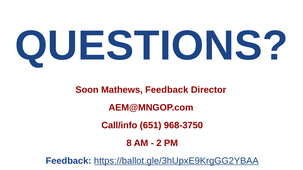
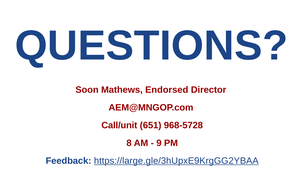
Mathews Feedback: Feedback -> Endorsed (167, 90)
Call/info: Call/info -> Call/unit (119, 126)
968-3750: 968-3750 -> 968-5728 (183, 126)
2: 2 -> 9 (159, 143)
https://ballot.gle/3hUpxE9KrgGG2YBAA: https://ballot.gle/3hUpxE9KrgGG2YBAA -> https://large.gle/3hUpxE9KrgGG2YBAA (176, 161)
